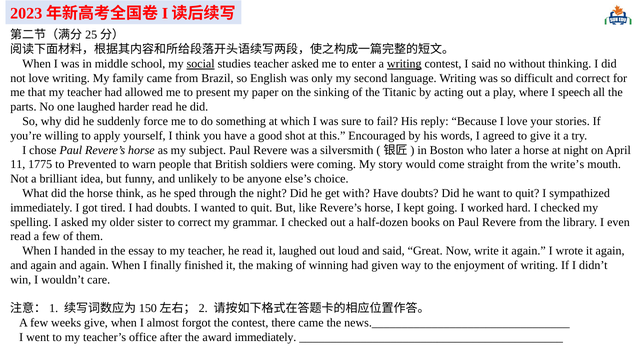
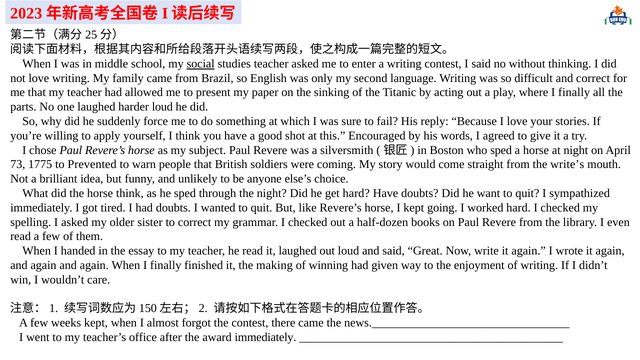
writing underline: present -> none (404, 64)
where I speech: speech -> finally (574, 93)
harder read: read -> loud (162, 107)
who later: later -> sped (501, 150)
11: 11 -> 73 (18, 165)
get with: with -> hard (356, 193)
weeks give: give -> kept (96, 323)
